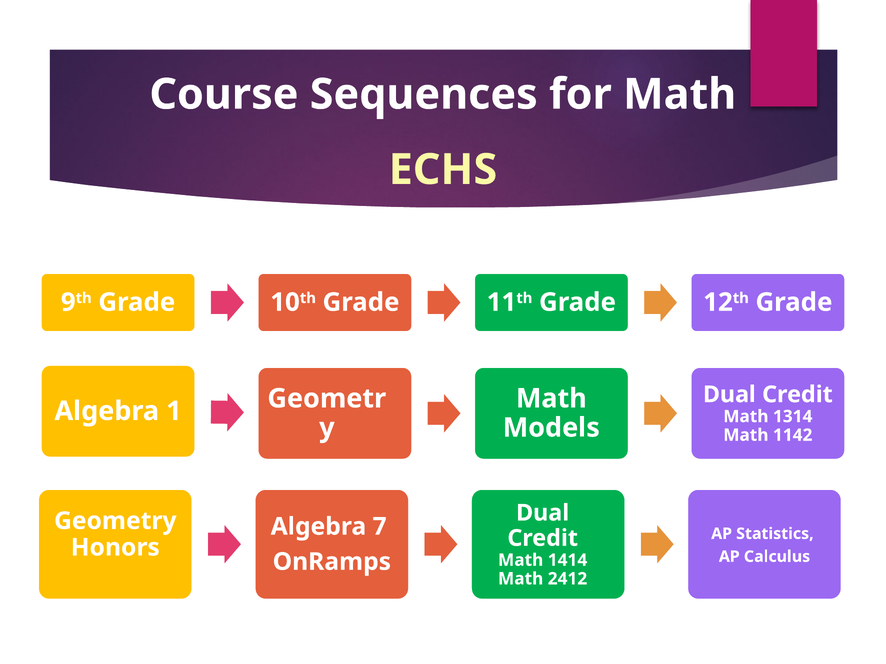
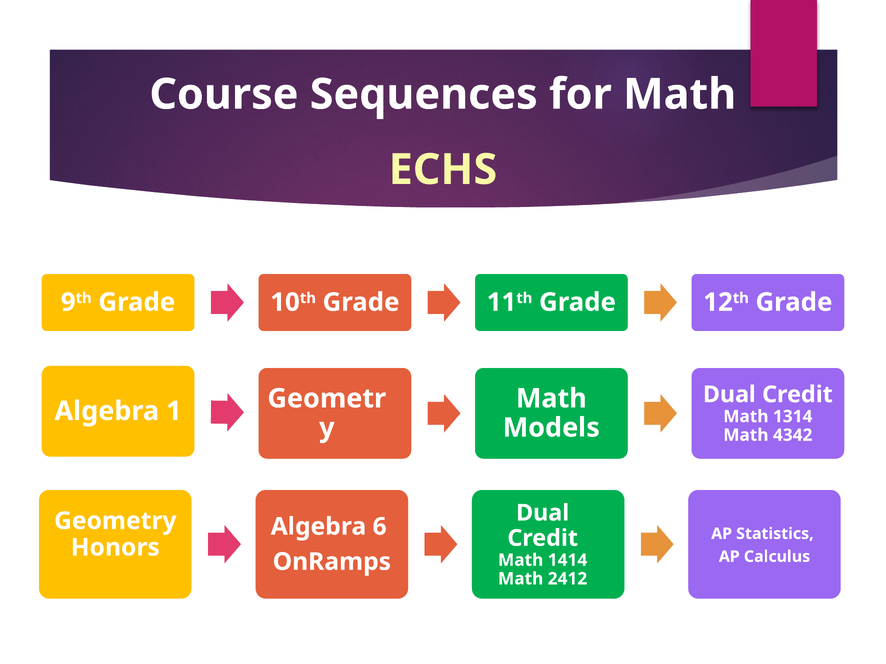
1142: 1142 -> 4342 (793, 435)
7: 7 -> 6 (380, 527)
